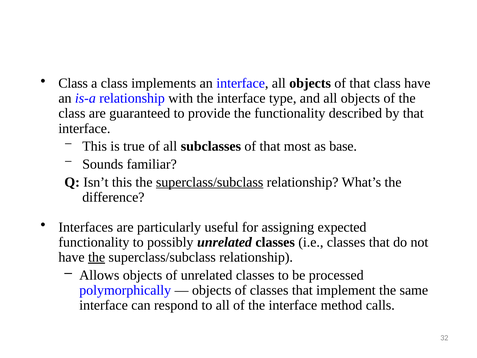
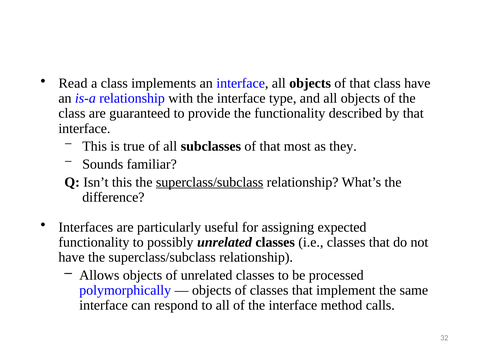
Class: Class -> Read (73, 83)
base: base -> they (343, 146)
the underline: present -> none (97, 257)
